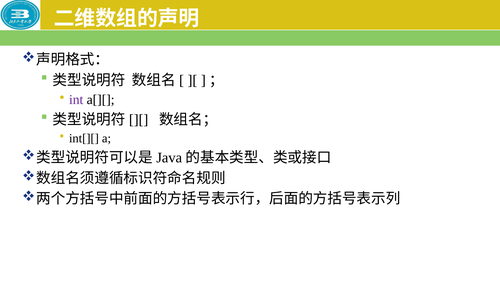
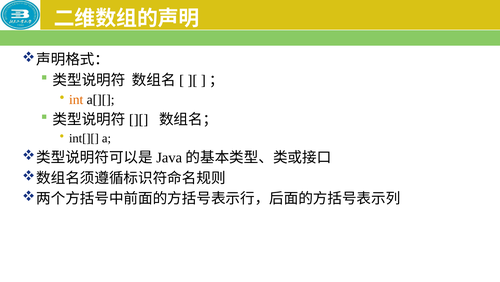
int colour: purple -> orange (76, 100)
